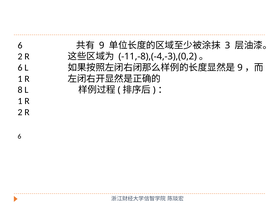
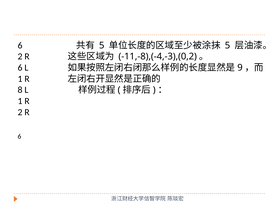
9: 9 -> 5 (102, 45)
3: 3 -> 5 (228, 45)
